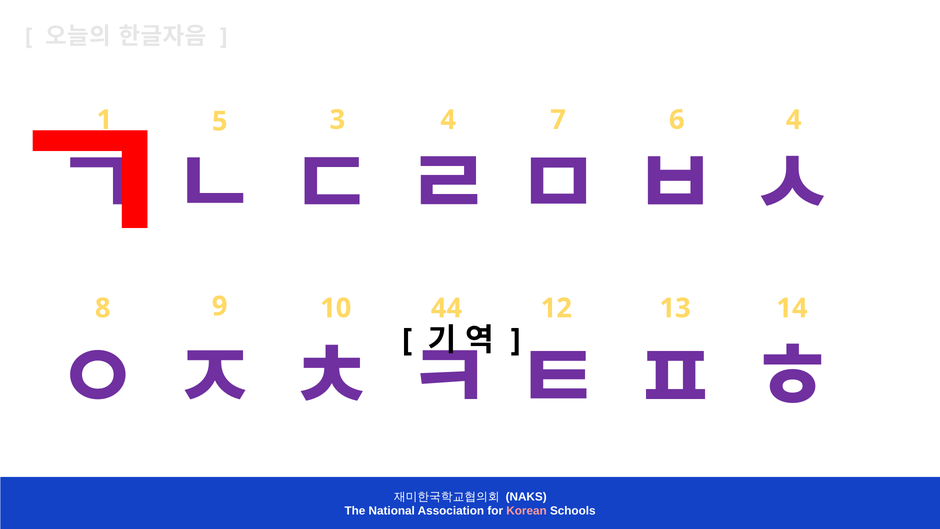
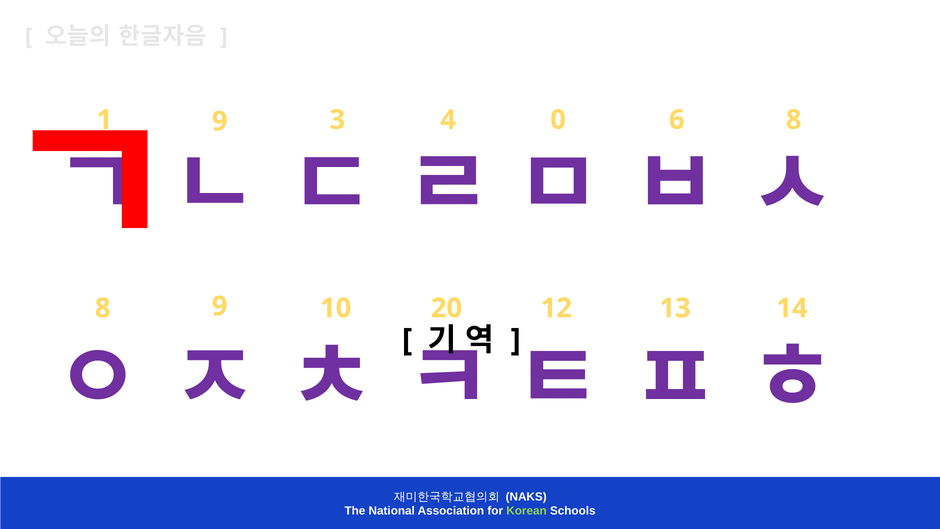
5: 5 -> 9 (220, 121)
7: 7 -> 0 (558, 120)
6 4: 4 -> 8 (794, 120)
44: 44 -> 20 (447, 308)
Korean colour: pink -> light green (527, 511)
